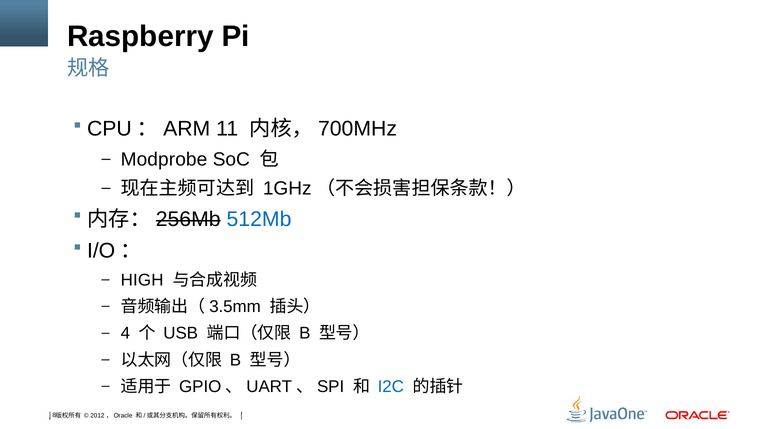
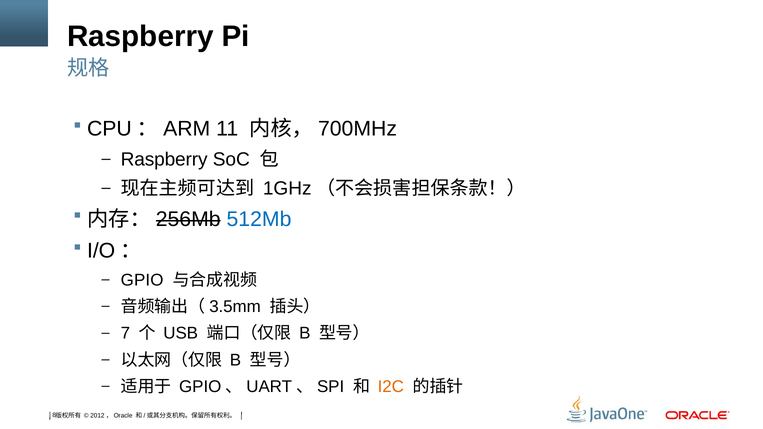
Modprobe: Modprobe -> Raspberry (164, 159)
HIGH: HIGH -> GPIO (142, 280)
4: 4 -> 7 (125, 333)
I2C colour: blue -> orange (391, 387)
